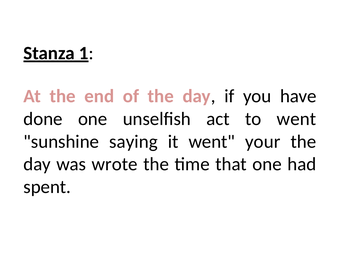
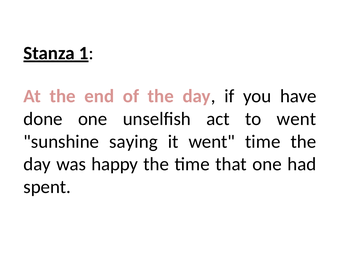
went your: your -> time (263, 142)
wrote: wrote -> happy (115, 164)
